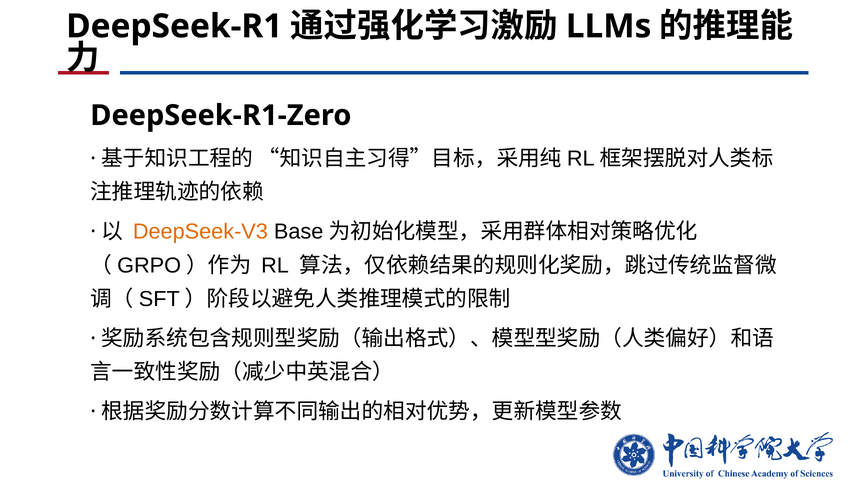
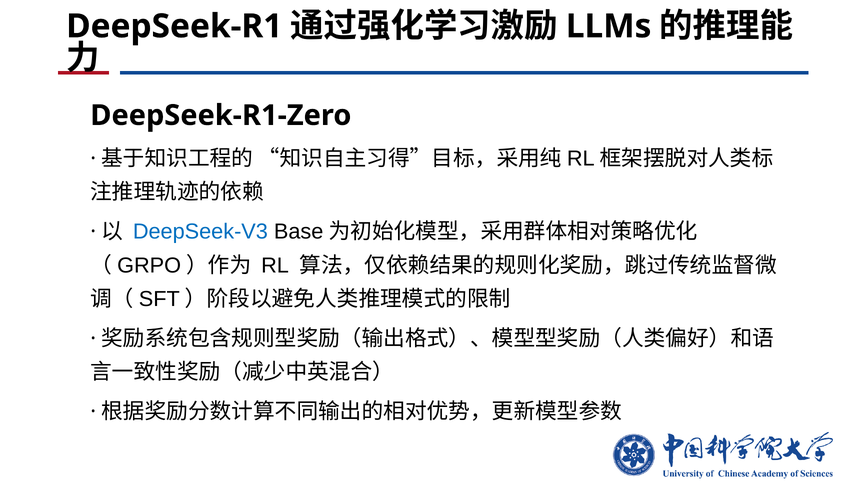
DeepSeek-V3 colour: orange -> blue (200, 232)
